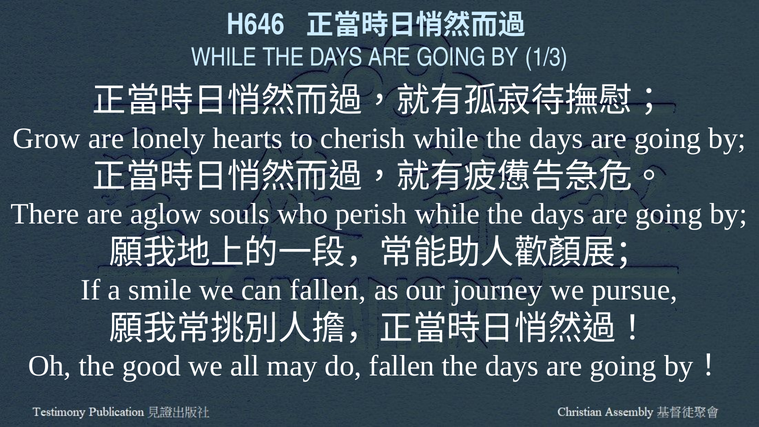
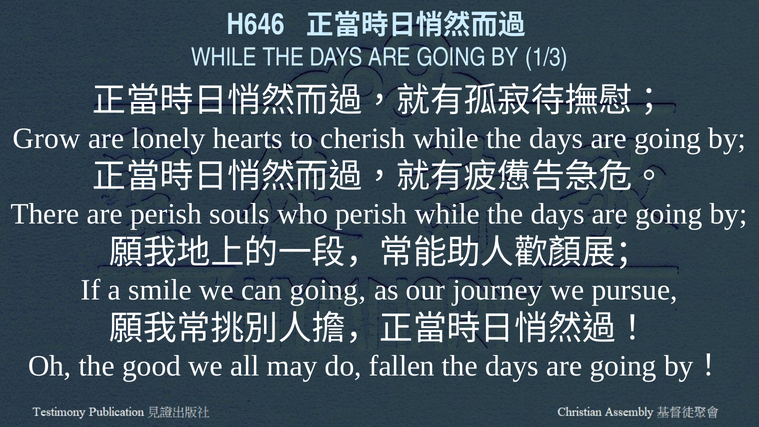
are aglow: aglow -> perish (166, 214)
can fallen: fallen -> going (328, 290)
